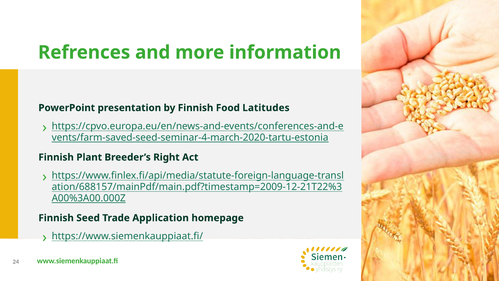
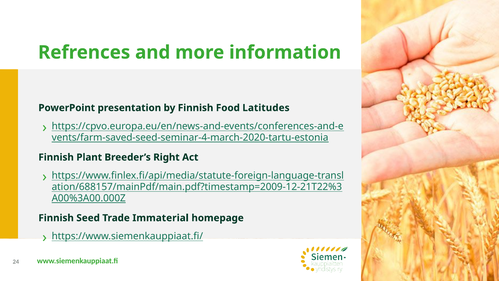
Application: Application -> Immaterial (161, 218)
